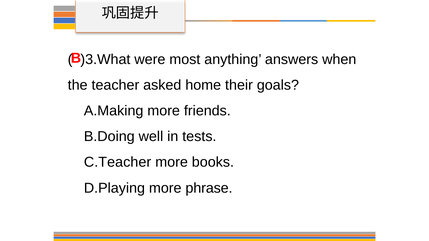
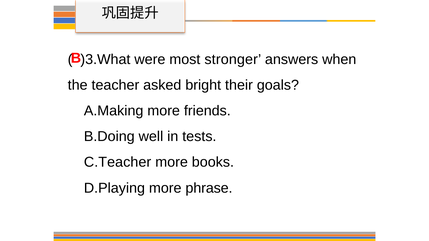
anything: anything -> stronger (233, 60)
home: home -> bright (203, 85)
